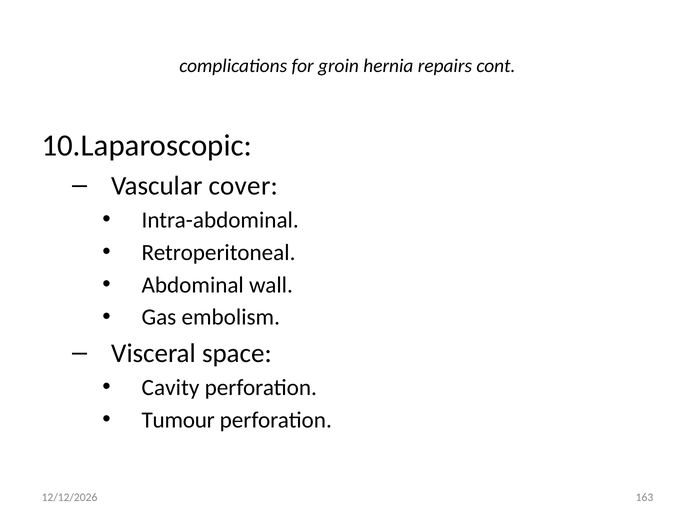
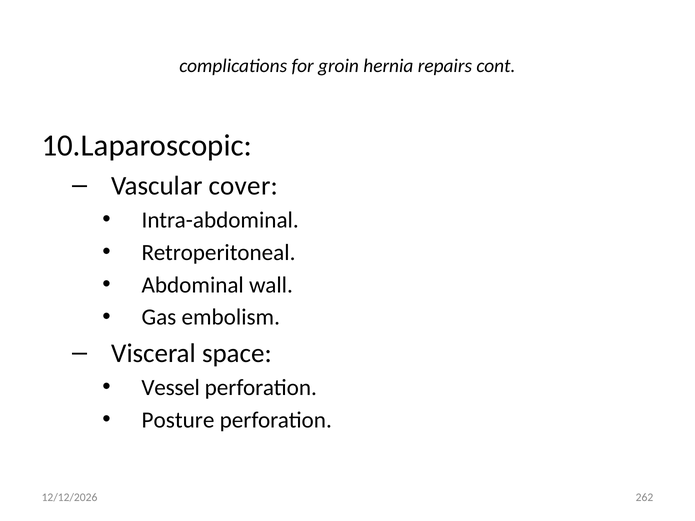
Cavity: Cavity -> Vessel (171, 388)
Tumour: Tumour -> Posture (178, 420)
163: 163 -> 262 (644, 498)
